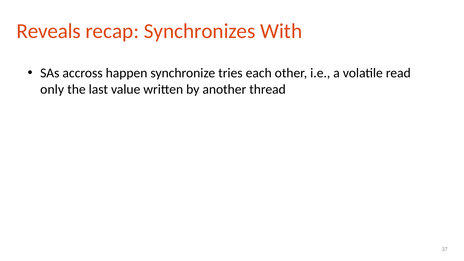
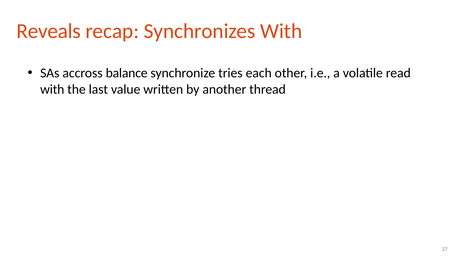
happen: happen -> balance (127, 73)
only: only -> with (52, 89)
